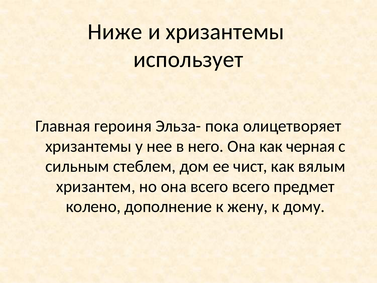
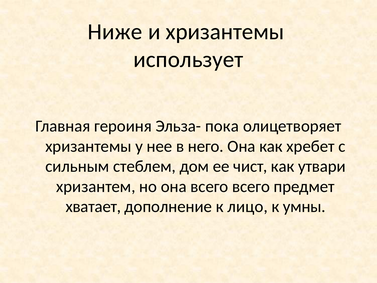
черная: черная -> хребет (311, 146)
вялым: вялым -> утвари (322, 166)
колено: колено -> хватает (93, 206)
жену: жену -> лицо (248, 206)
дому: дому -> умны (304, 206)
